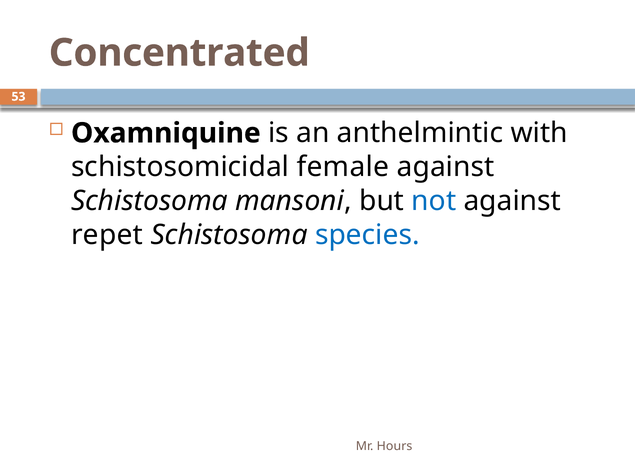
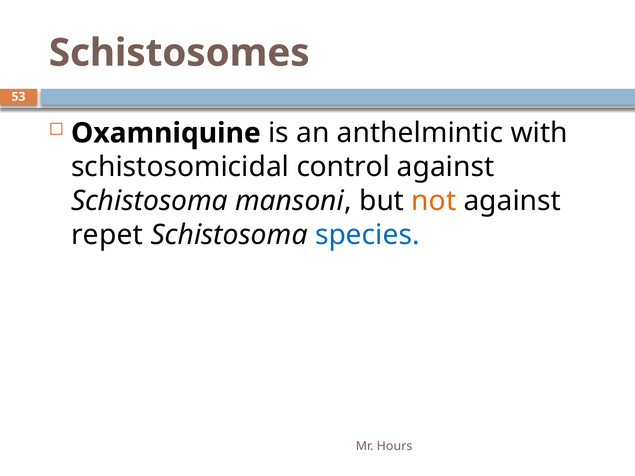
Concentrated: Concentrated -> Schistosomes (179, 53)
female: female -> control (343, 167)
not colour: blue -> orange (434, 201)
